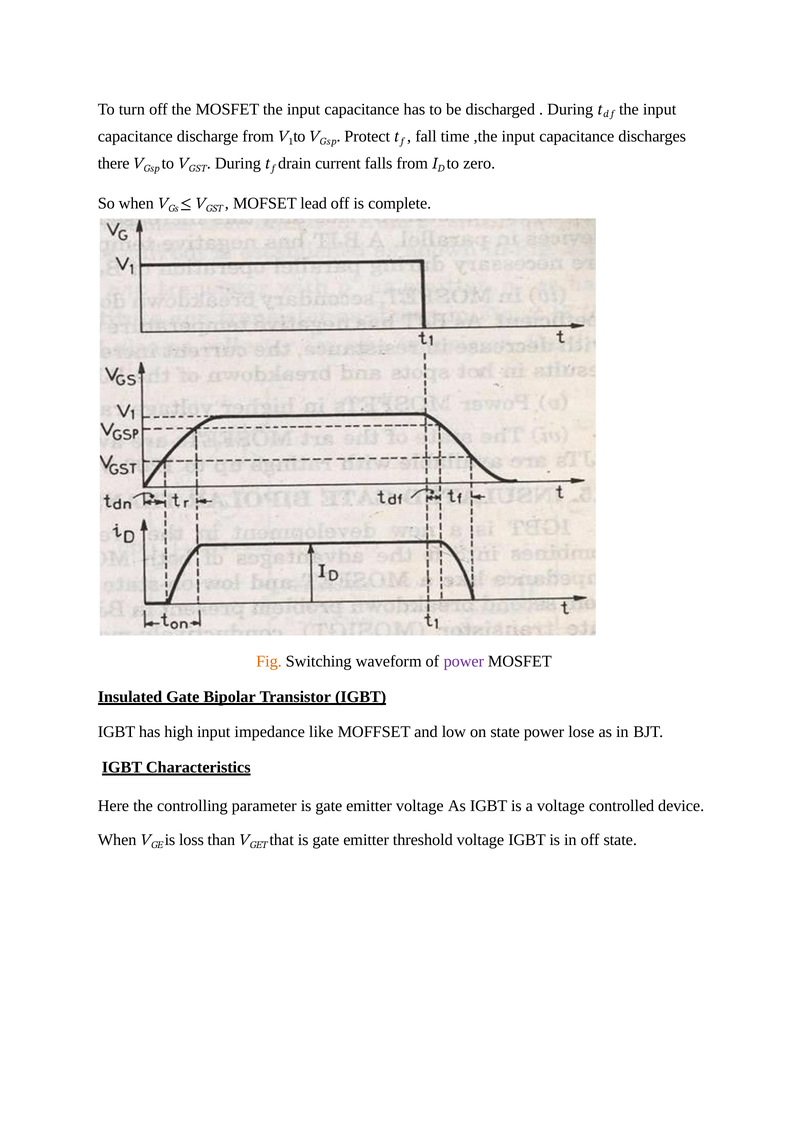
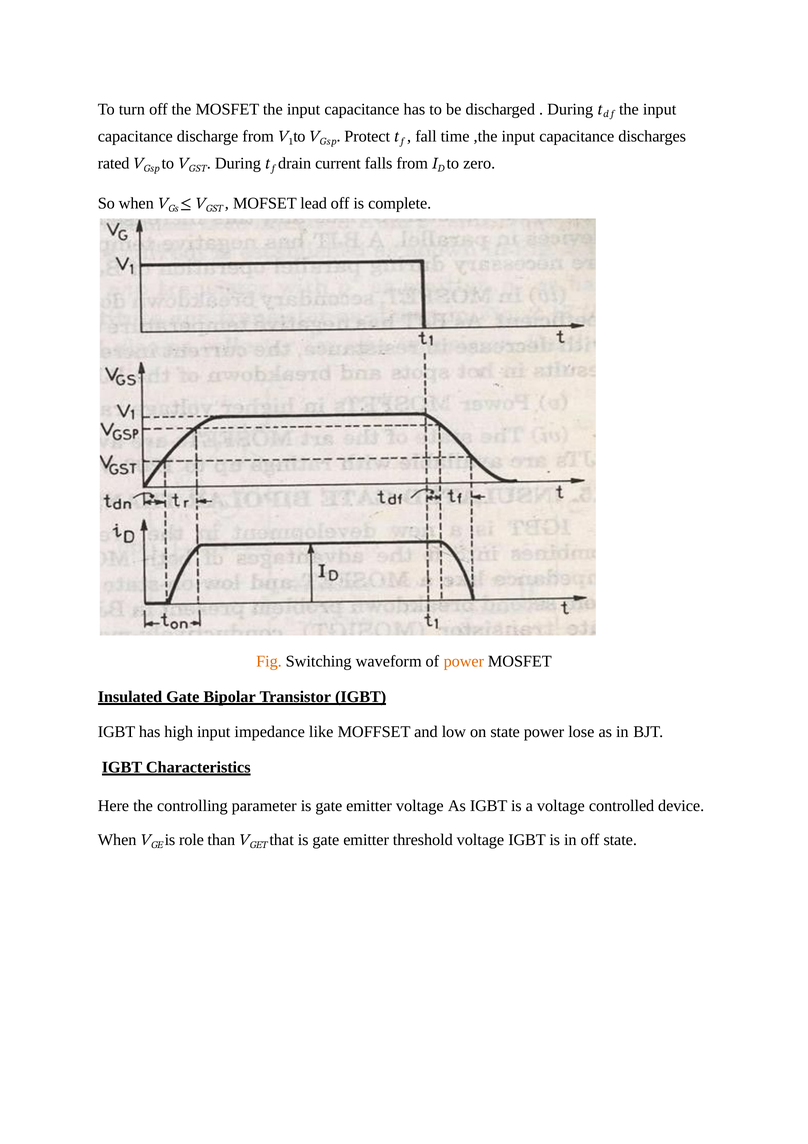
there: there -> rated (114, 164)
power colour: purple -> orange (464, 661)
loss: loss -> role (191, 840)
